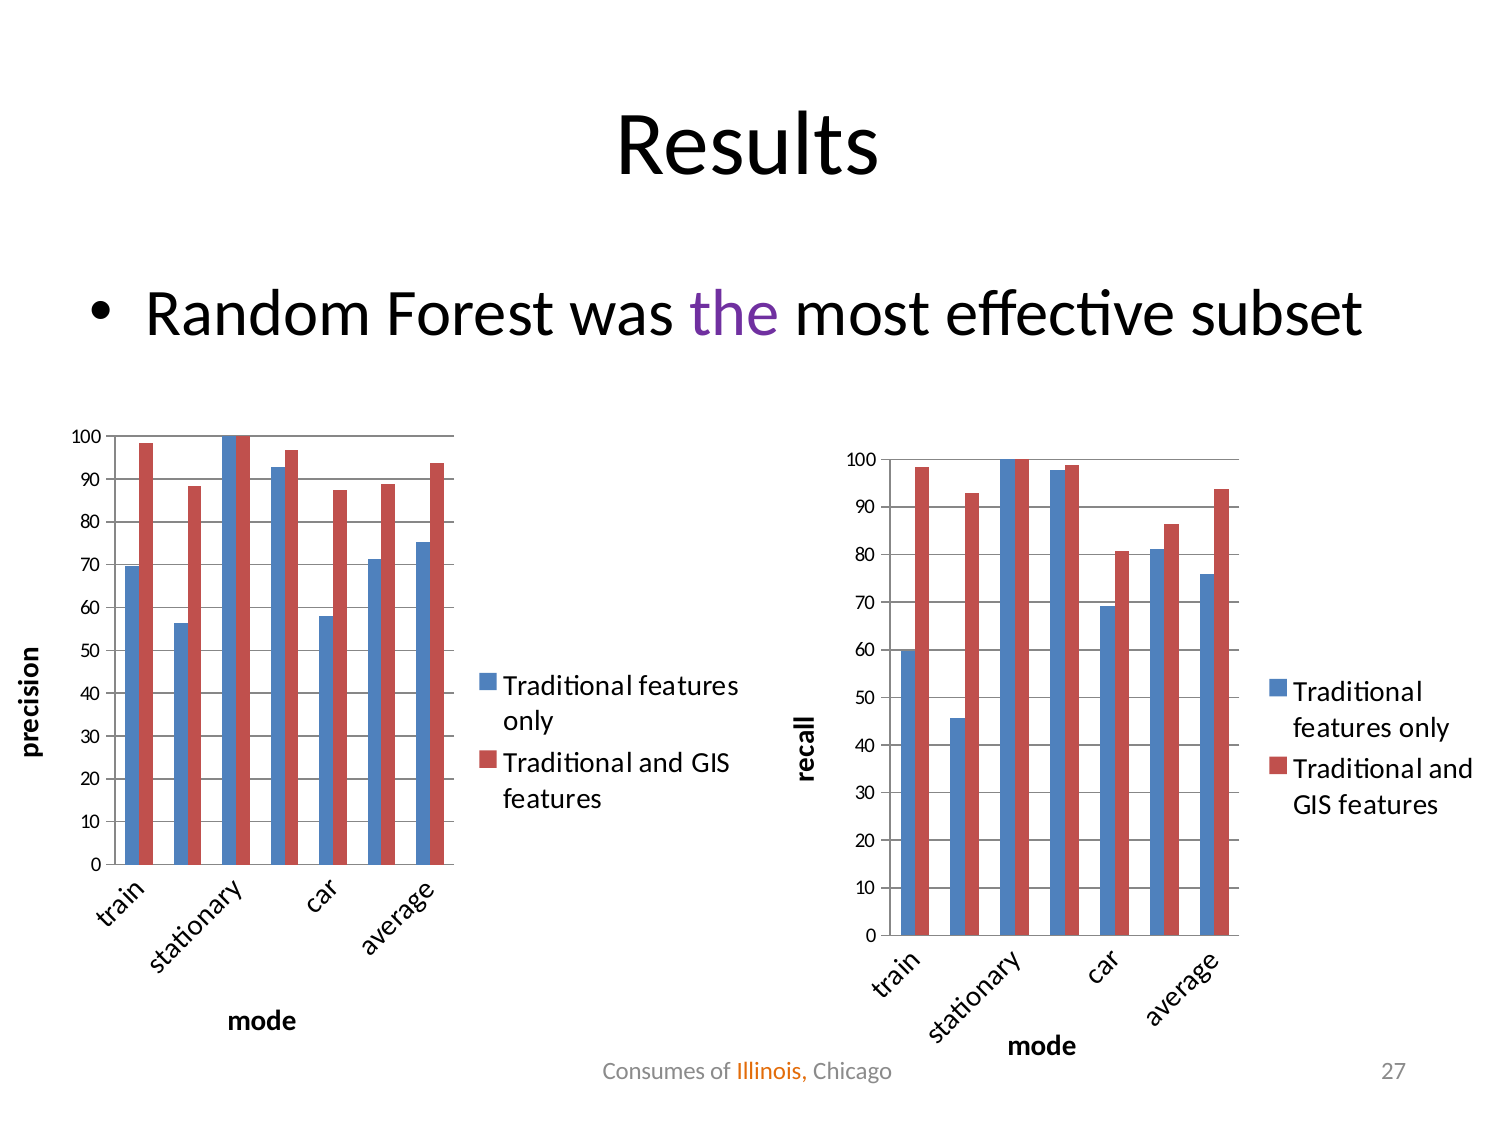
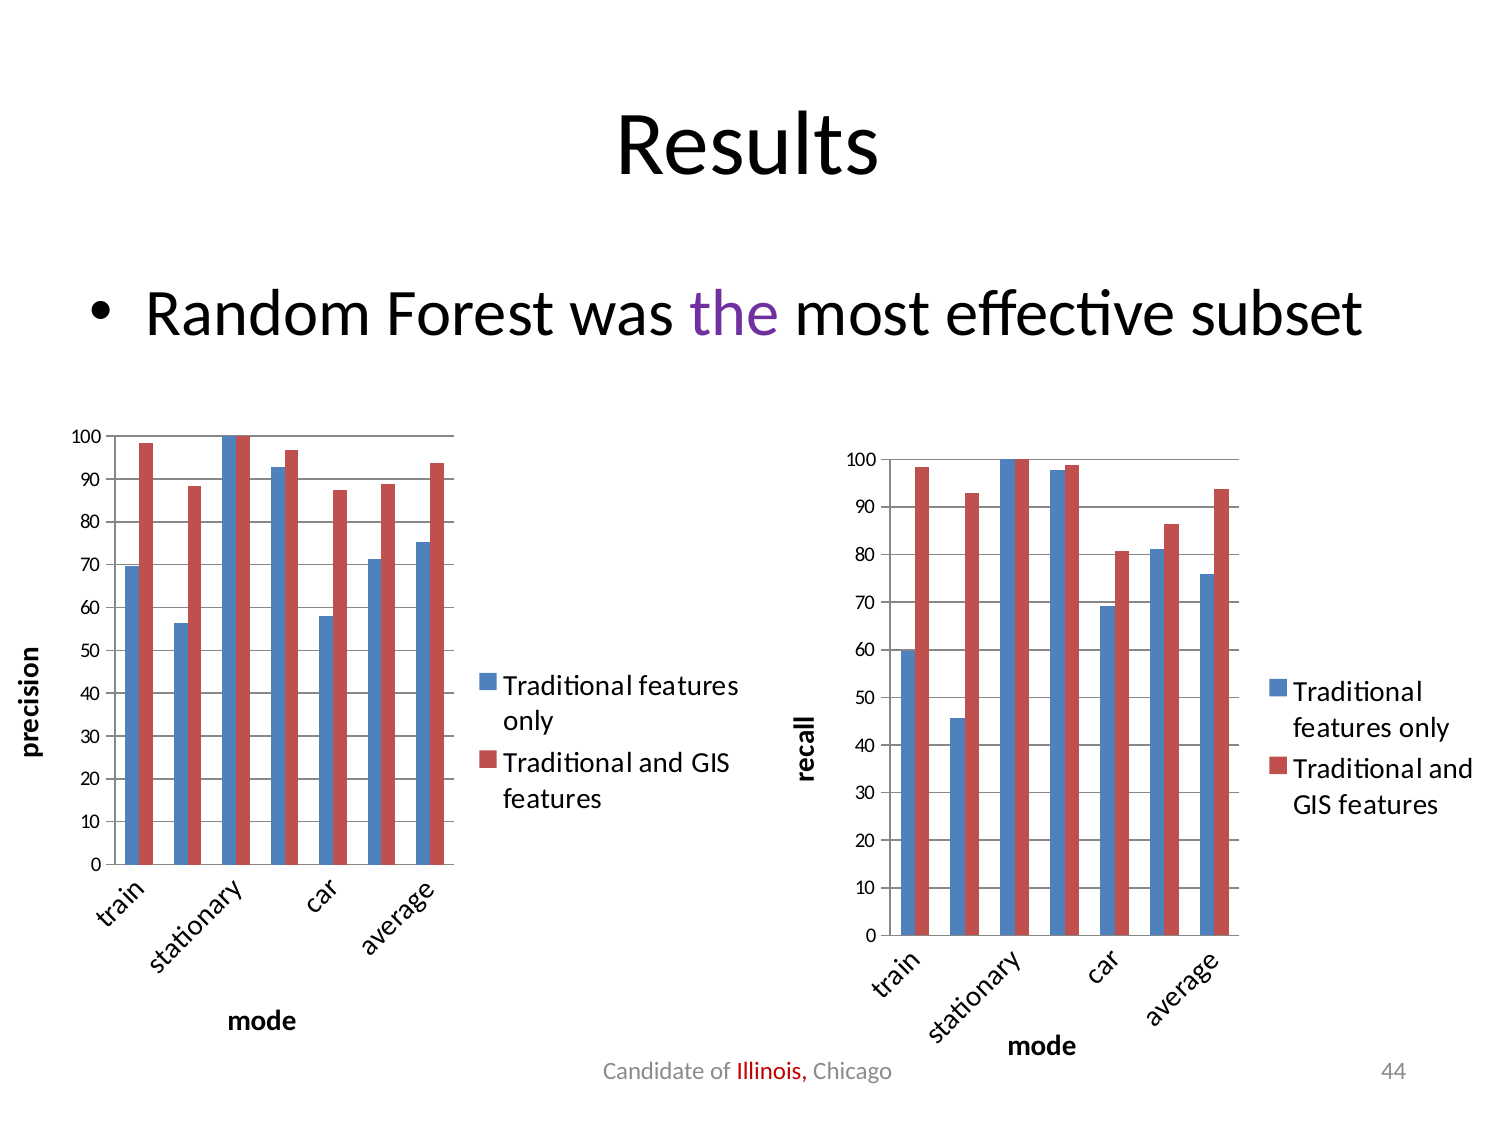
Consumes: Consumes -> Candidate (654, 1071)
Illinois colour: orange -> red (772, 1071)
27: 27 -> 44 (1394, 1071)
